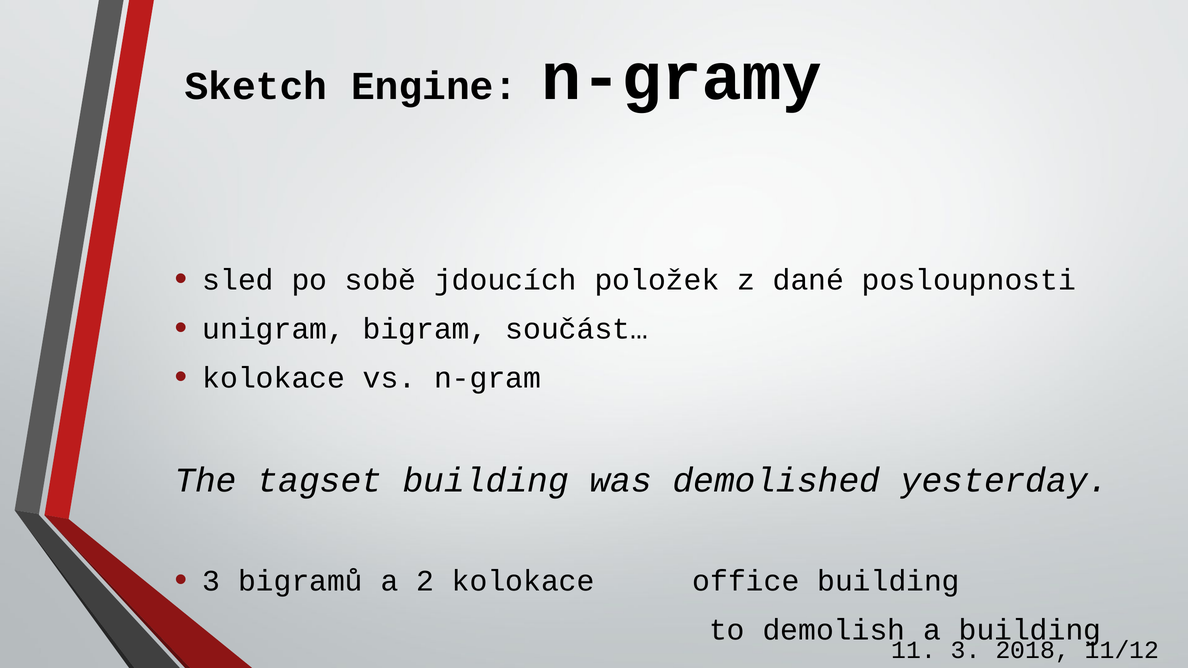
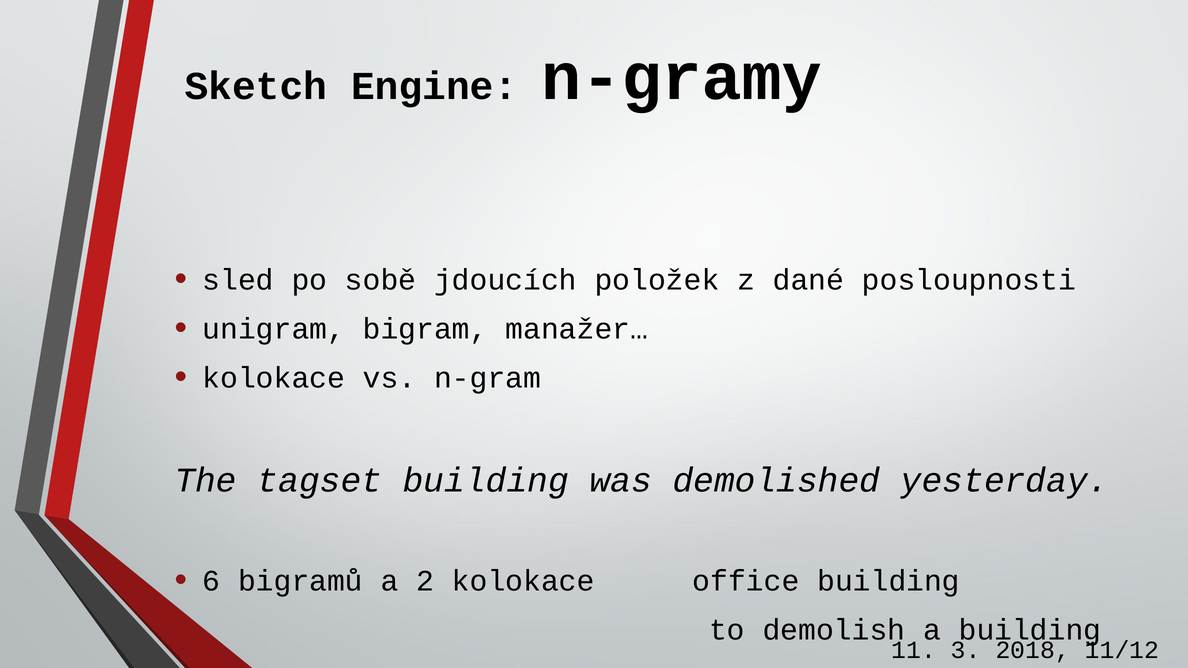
součást…: součást… -> manažer… (577, 329)
3: 3 -> 6 (211, 581)
